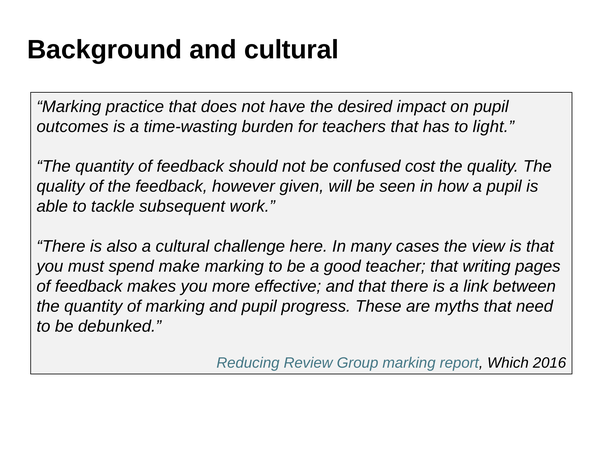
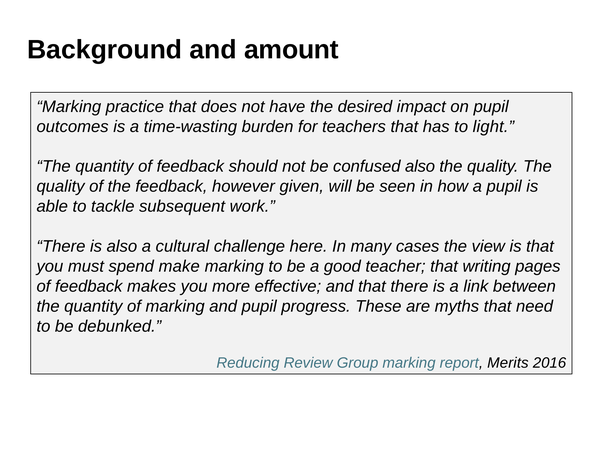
and cultural: cultural -> amount (291, 49)
confused cost: cost -> also (420, 166)
Which: Which -> Merits (508, 363)
